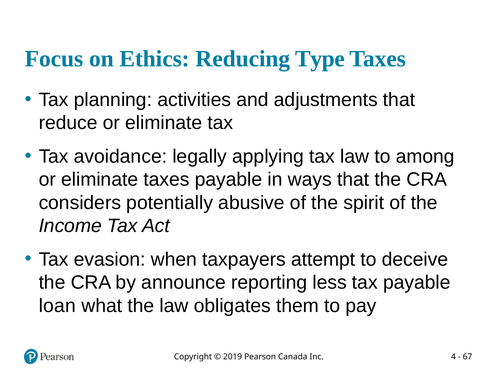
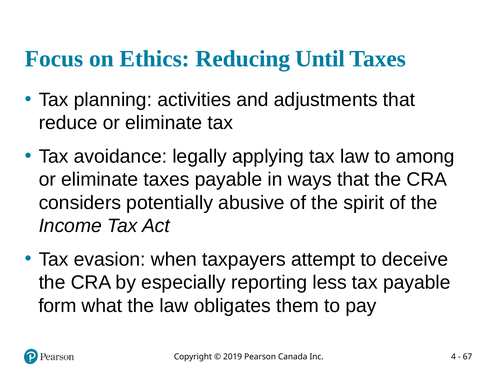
Type: Type -> Until (320, 59)
announce: announce -> especially (184, 283)
loan: loan -> form (57, 306)
